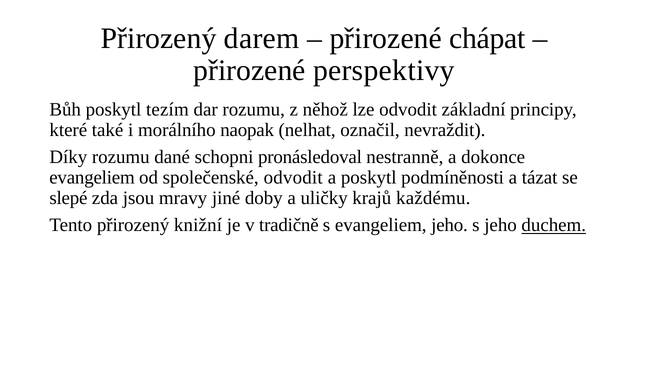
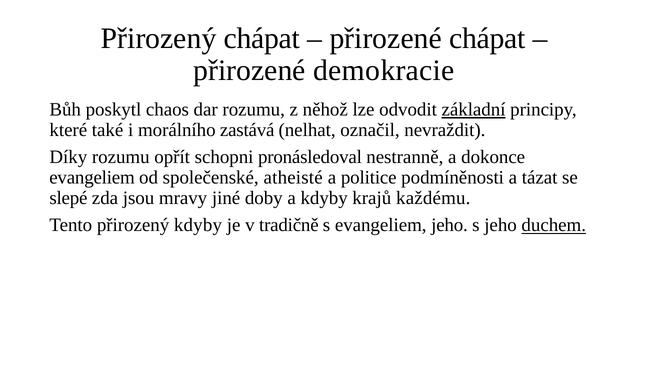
Přirozený darem: darem -> chápat (262, 38)
perspektivy: perspektivy -> demokracie (384, 71)
tezím: tezím -> chaos (167, 110)
základní underline: none -> present (474, 110)
naopak: naopak -> zastává (247, 130)
dané: dané -> opřít (172, 157)
společenské odvodit: odvodit -> atheisté (293, 178)
a poskytl: poskytl -> politice (369, 178)
a uličky: uličky -> kdyby (324, 198)
přirozený knižní: knižní -> kdyby (198, 225)
